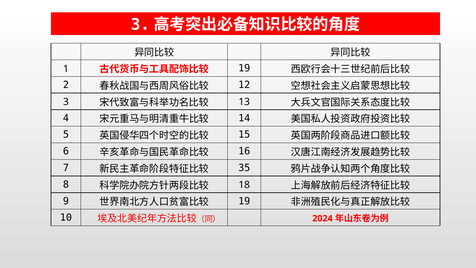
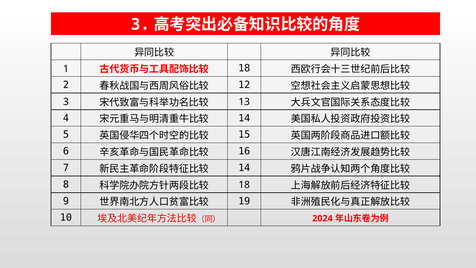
19: 19 -> 18 (244, 68)
35: 35 -> 14 (244, 168)
